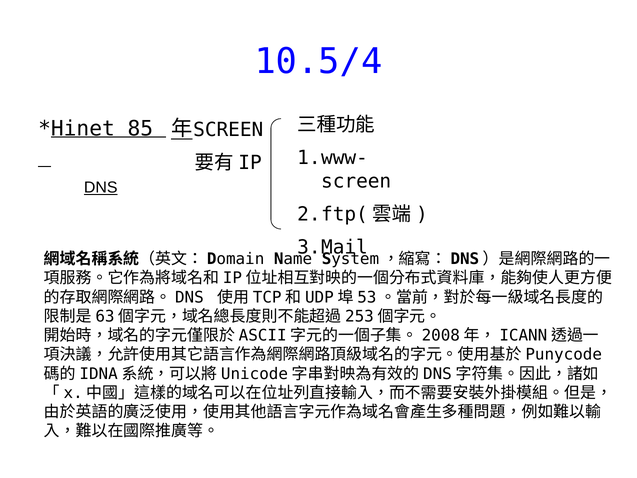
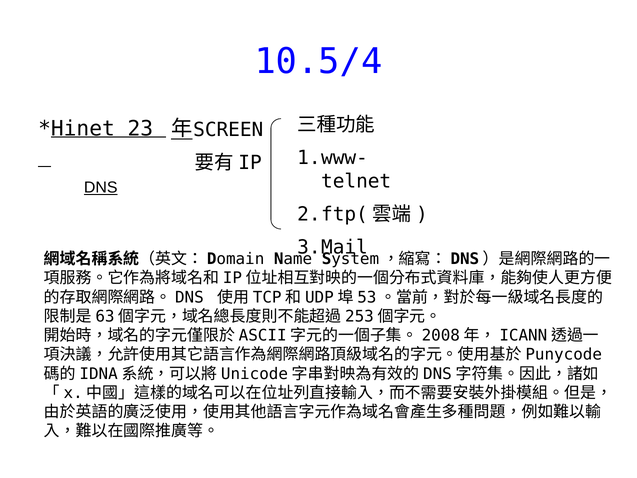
85: 85 -> 23 (140, 129)
screen: screen -> telnet (356, 181)
